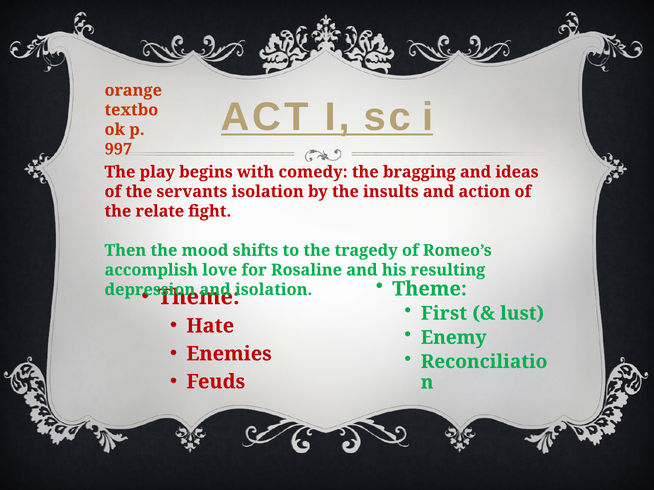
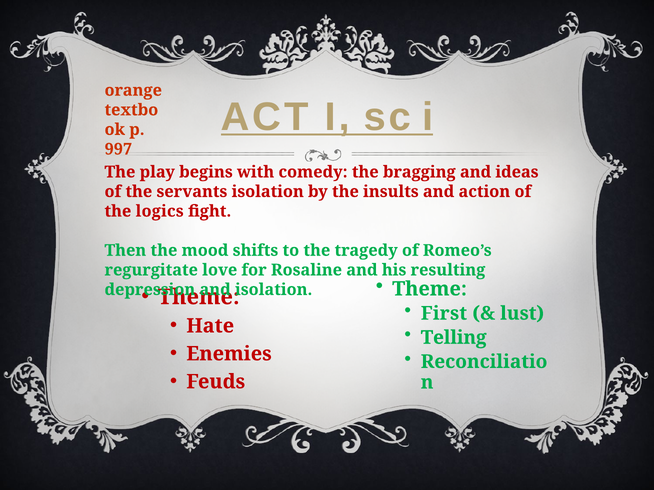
relate: relate -> logics (160, 211)
accomplish: accomplish -> regurgitate (151, 270)
Enemy: Enemy -> Telling (454, 338)
